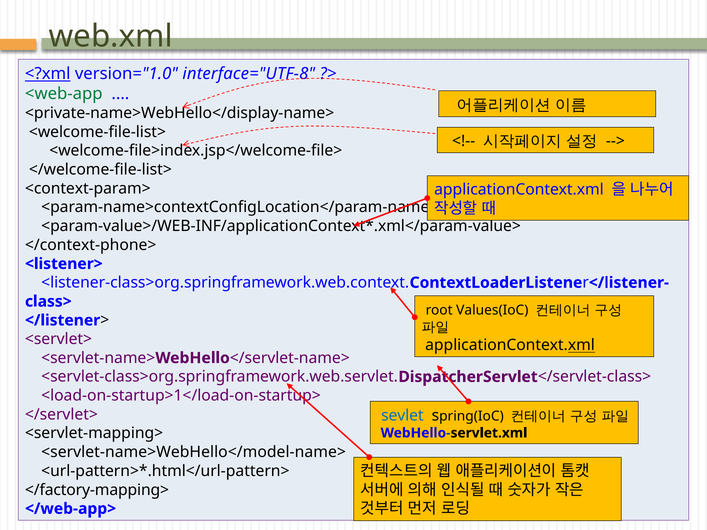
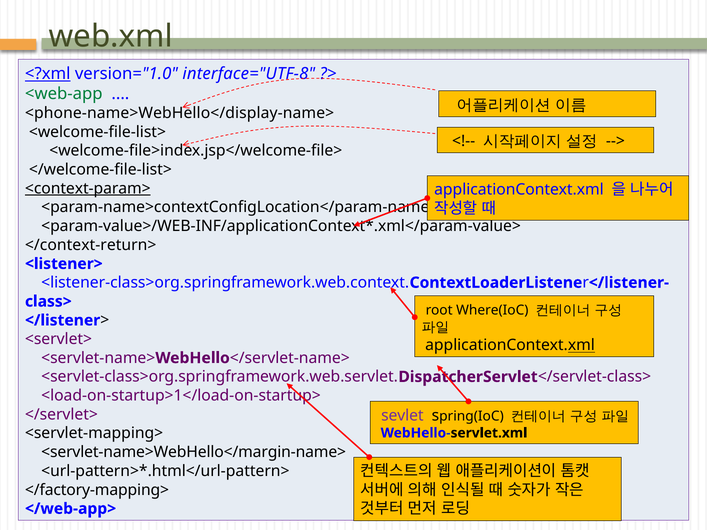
<private-name>WebHello</display-name>: <private-name>WebHello</display-name> -> <phone-name>WebHello</display-name> (180, 113)
<context-param> underline: none -> present (88, 189)
</context-phone>: </context-phone> -> </context-return> (91, 245)
Values(IoC: Values(IoC -> Where(IoC (492, 311)
sevlet colour: blue -> purple (402, 416)
<servlet-name>WebHello</model-name>: <servlet-name>WebHello</model-name> -> <servlet-name>WebHello</margin-name> (194, 452)
